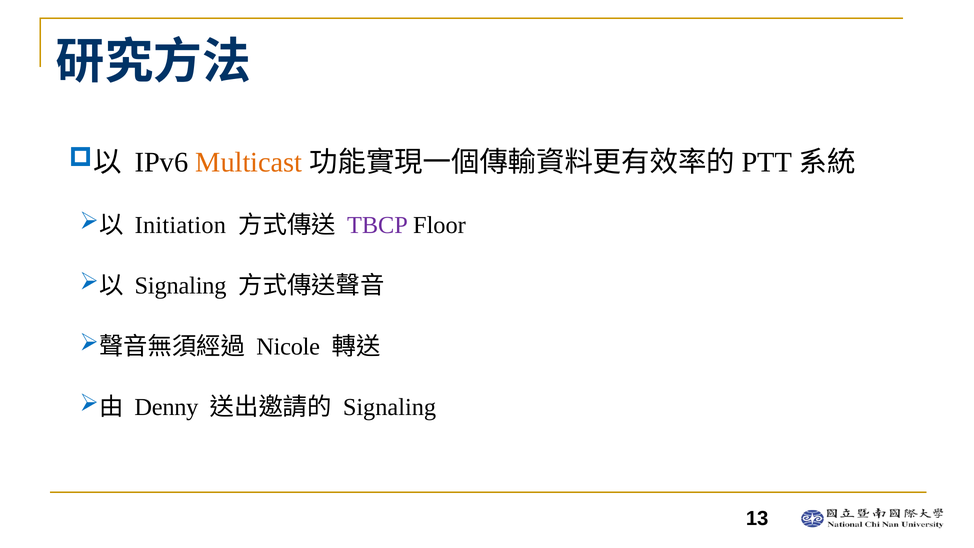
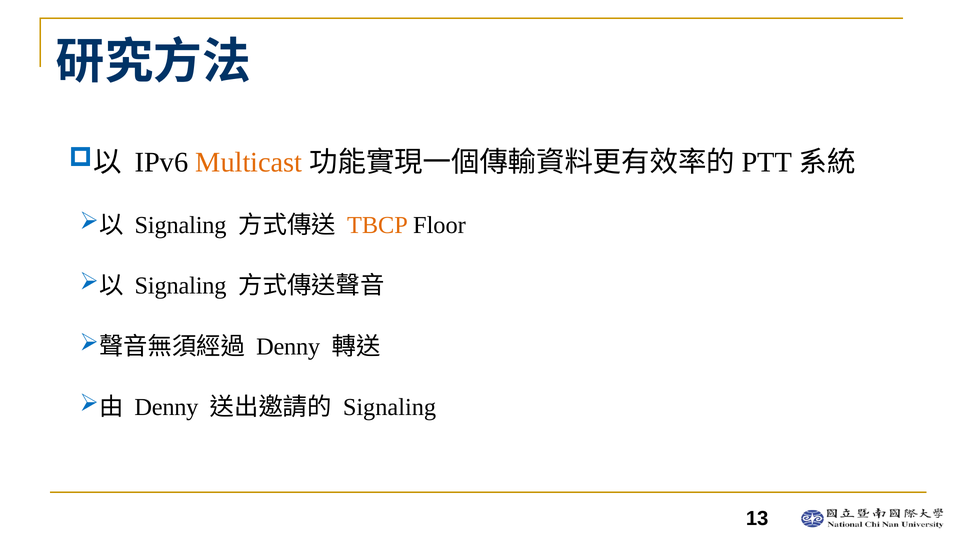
Initiation: Initiation -> Signaling (181, 225)
TBCP colour: purple -> orange (377, 225)
Nicole: Nicole -> Denny (288, 346)
